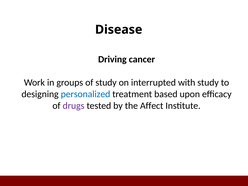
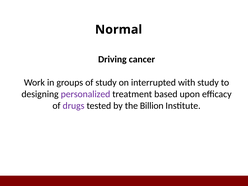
Disease: Disease -> Normal (119, 30)
personalized colour: blue -> purple (86, 94)
Affect: Affect -> Billion (152, 106)
